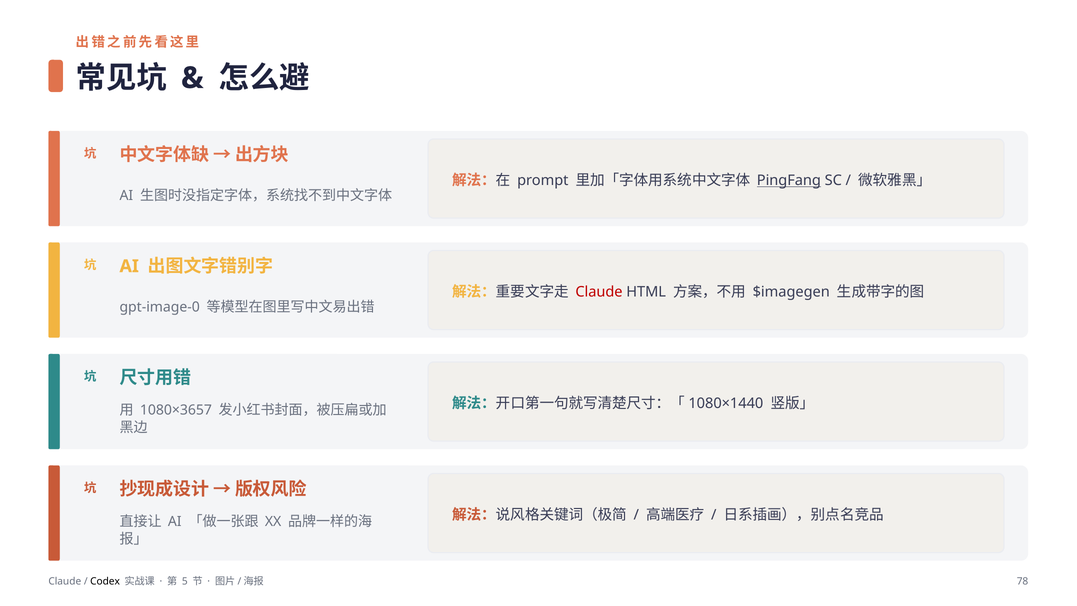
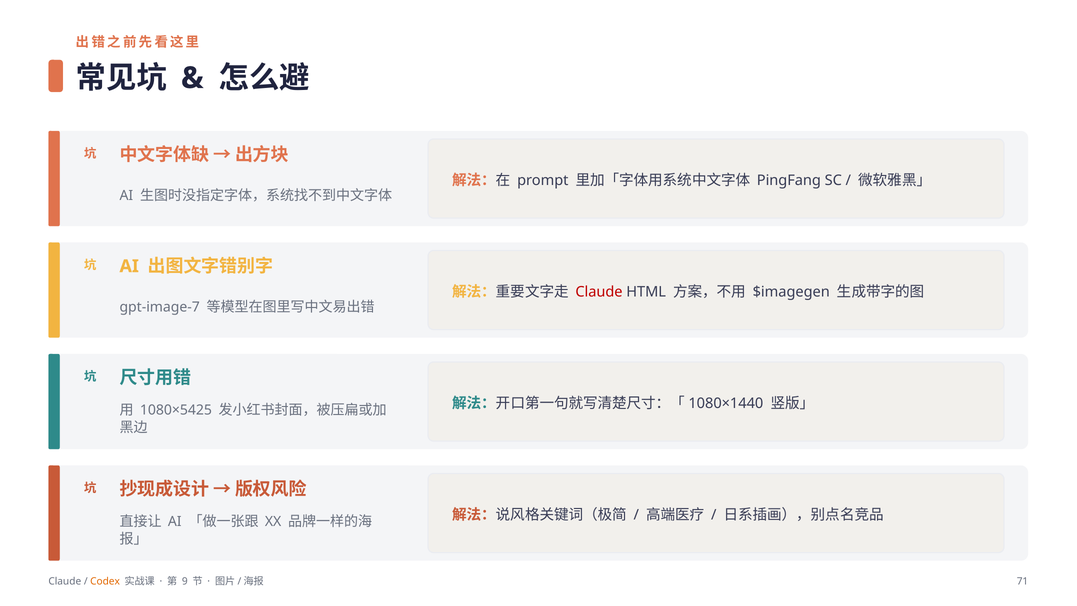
PingFang underline: present -> none (789, 180)
gpt-image-0: gpt-image-0 -> gpt-image-7 (160, 307)
1080×3657: 1080×3657 -> 1080×5425 (176, 410)
Codex colour: black -> orange (105, 581)
5: 5 -> 9 (185, 581)
78: 78 -> 71 (1023, 581)
